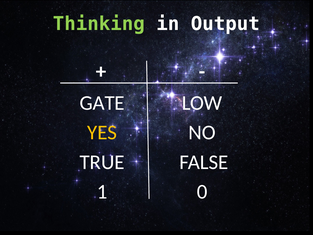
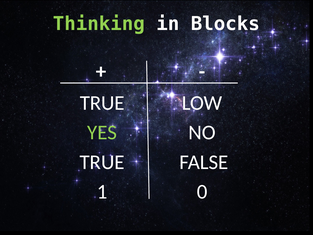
Output: Output -> Blocks (225, 24)
GATE: GATE -> TRUE (102, 103)
YES colour: yellow -> light green (102, 132)
